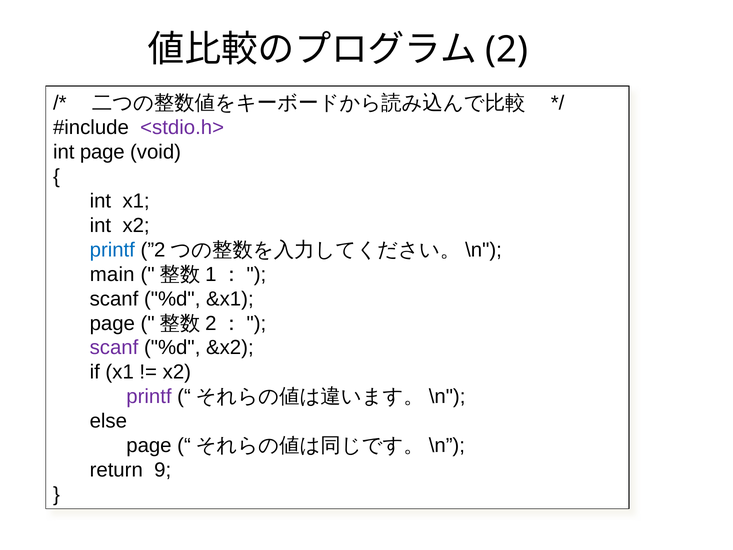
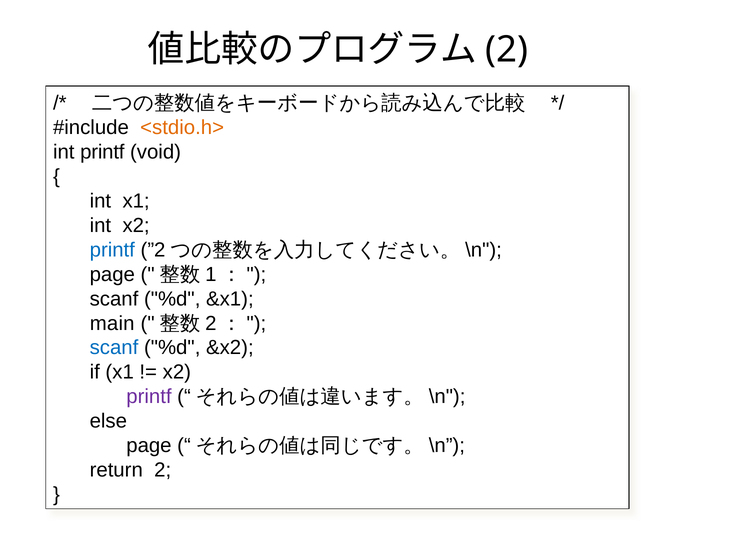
<stdio.h> colour: purple -> orange (182, 128)
int page: page -> printf (102, 152)
main: main -> page (112, 274)
page: page -> main (112, 323)
scanf colour: purple -> blue (114, 348)
return 9: 9 -> 2 (163, 470)
